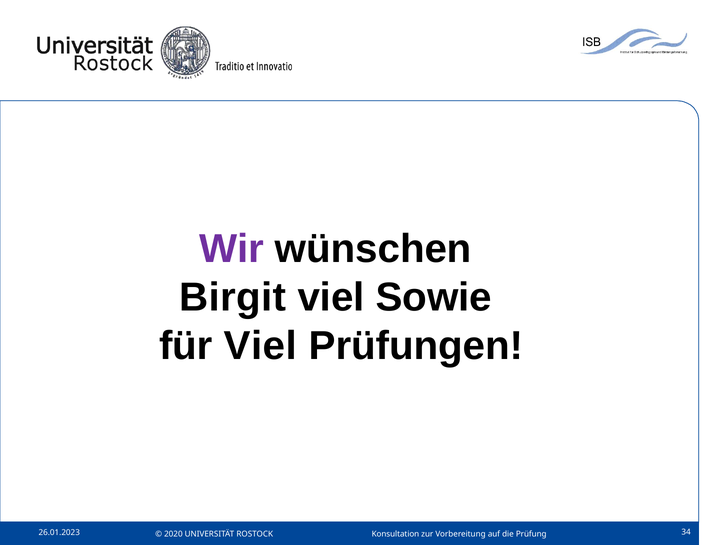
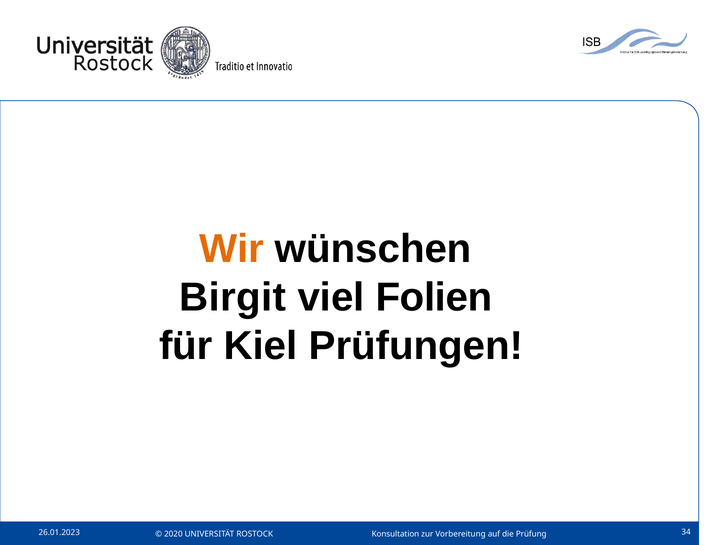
Wir colour: purple -> orange (232, 249)
Sowie: Sowie -> Folien (434, 298)
für Viel: Viel -> Kiel (261, 346)
